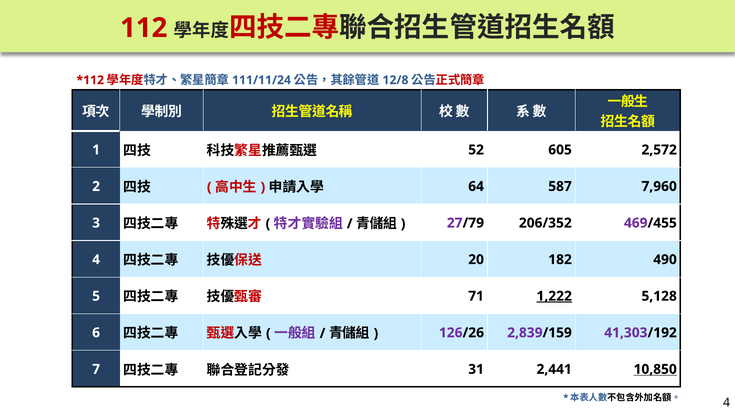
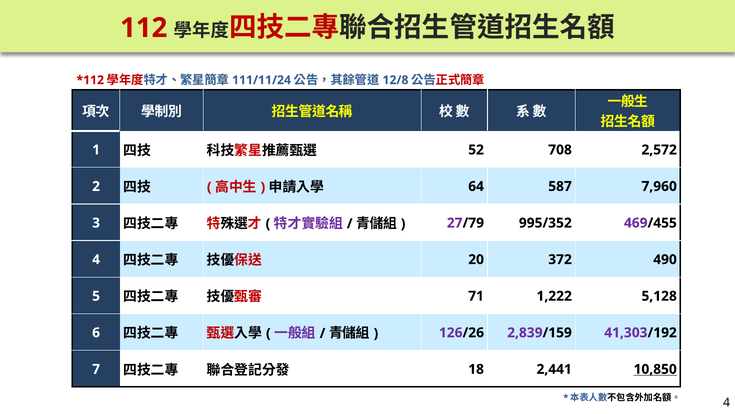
605: 605 -> 708 (560, 150)
206/352: 206/352 -> 995/352 (545, 223)
182: 182 -> 372 (560, 259)
1,222 underline: present -> none (554, 296)
31: 31 -> 18 (476, 369)
